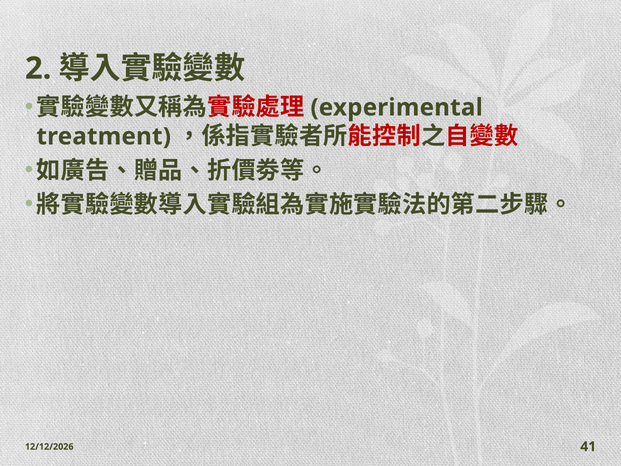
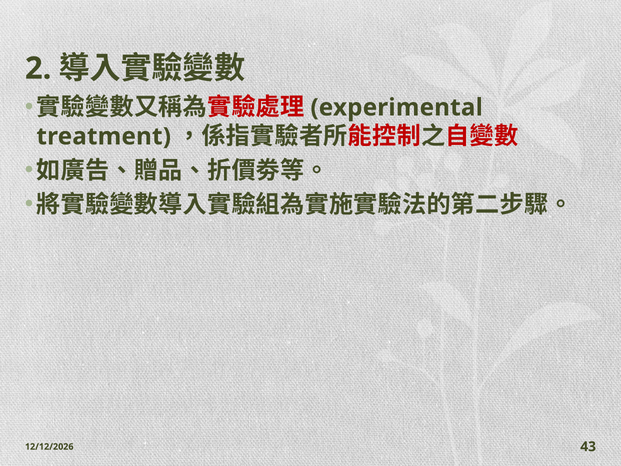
41: 41 -> 43 (588, 446)
